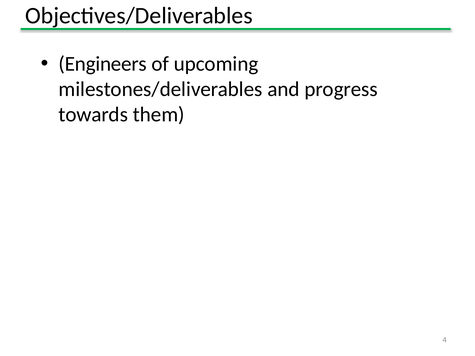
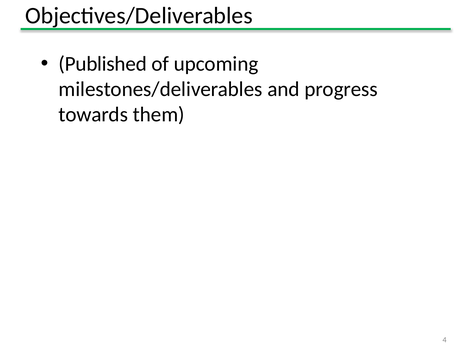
Engineers: Engineers -> Published (103, 64)
